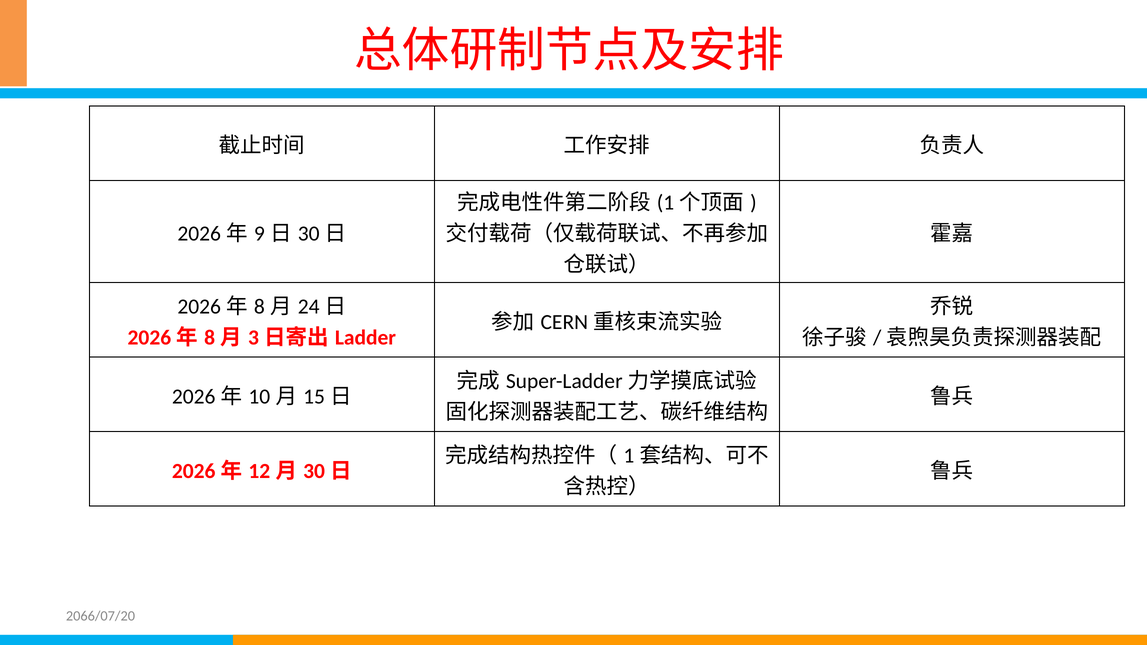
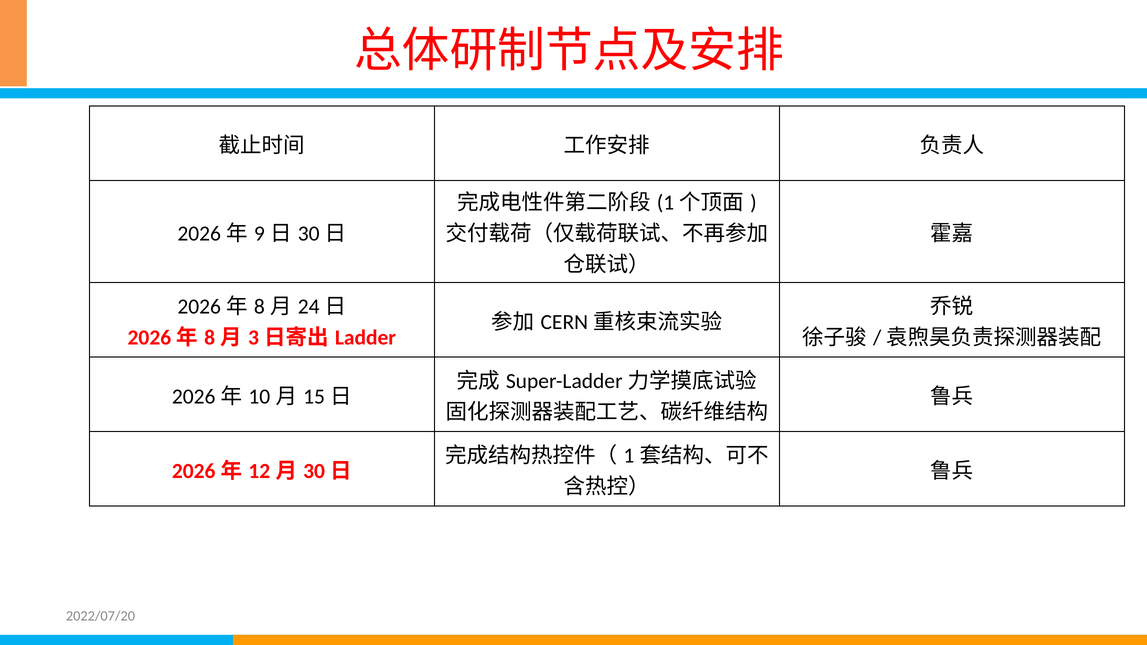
2066/07/20: 2066/07/20 -> 2022/07/20 (100, 616)
